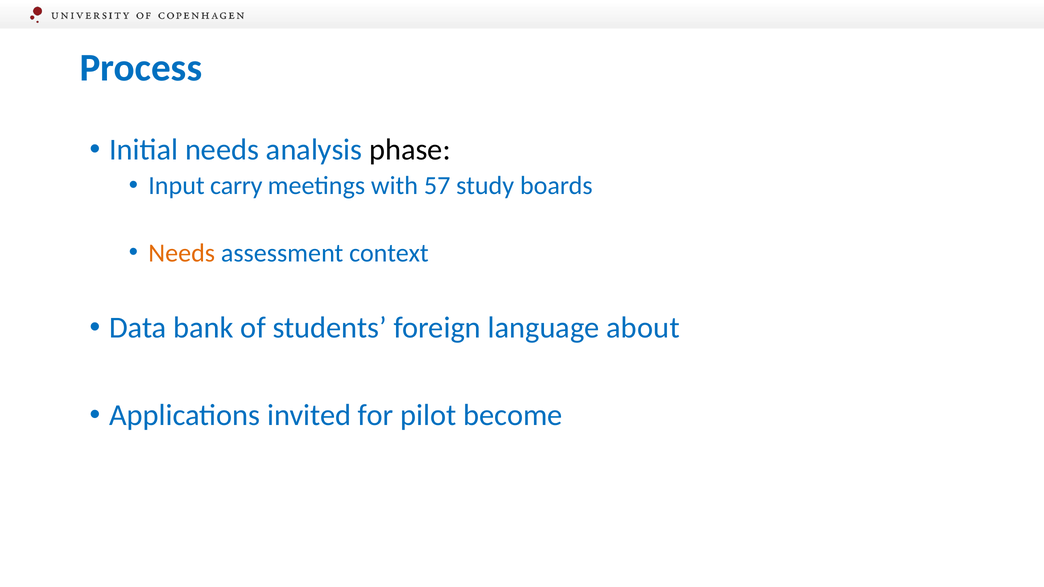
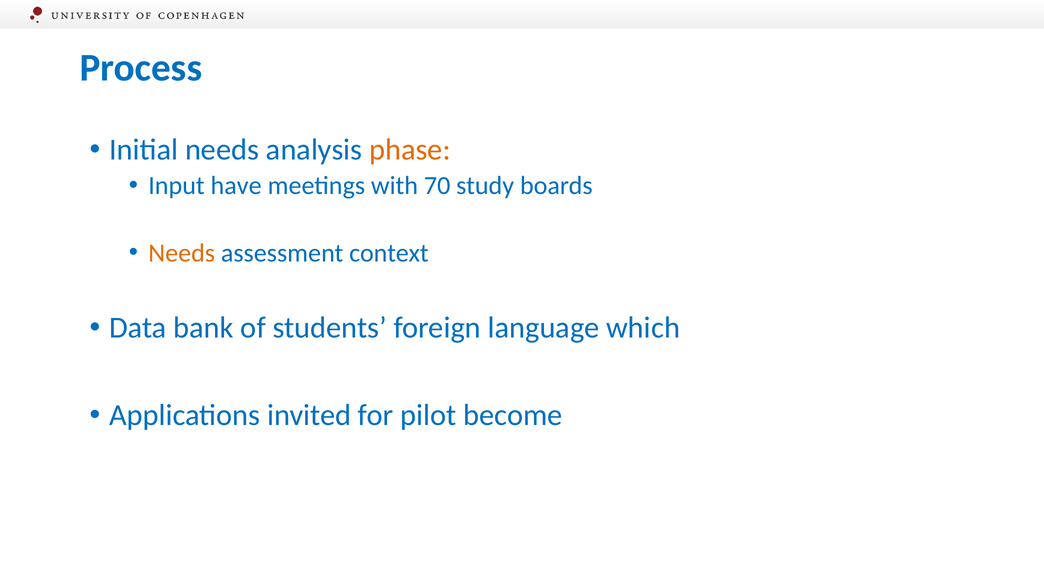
phase colour: black -> orange (410, 150)
carry: carry -> have (236, 186)
57: 57 -> 70 (437, 186)
about: about -> which (643, 328)
